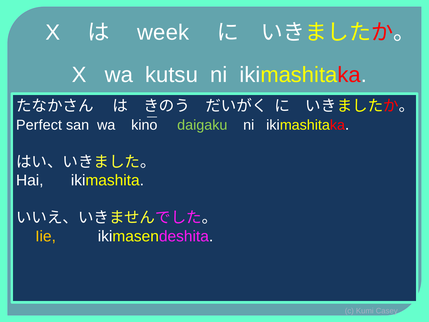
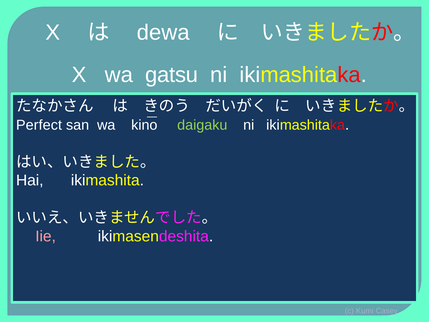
week: week -> dewa (163, 33)
kutsu: kutsu -> gatsu (172, 75)
Iie colour: yellow -> pink (46, 236)
